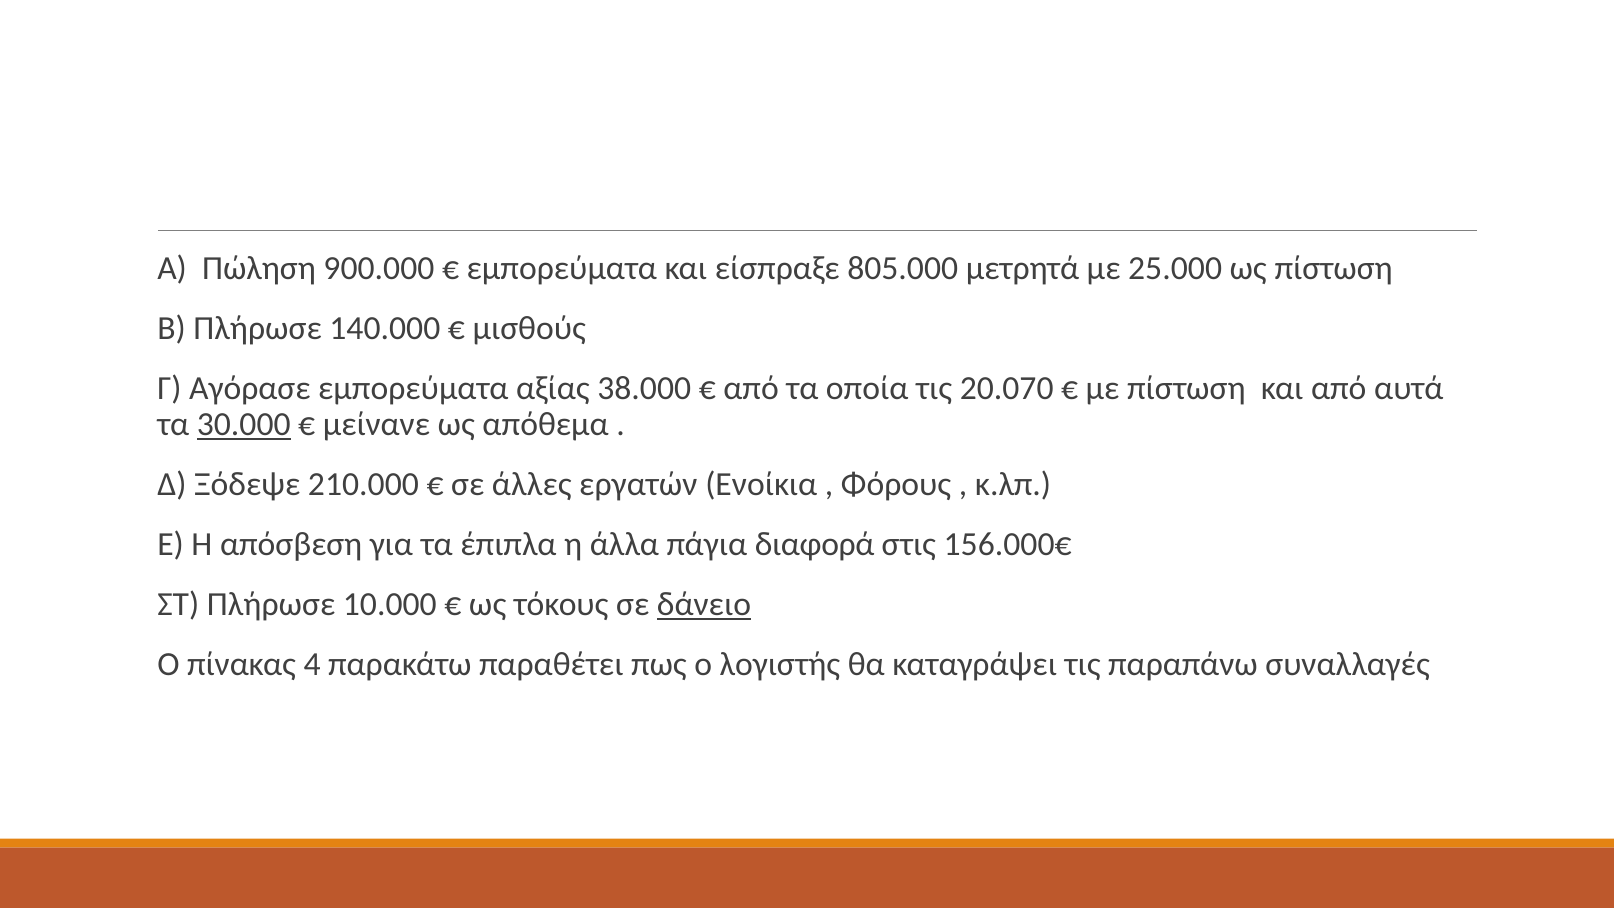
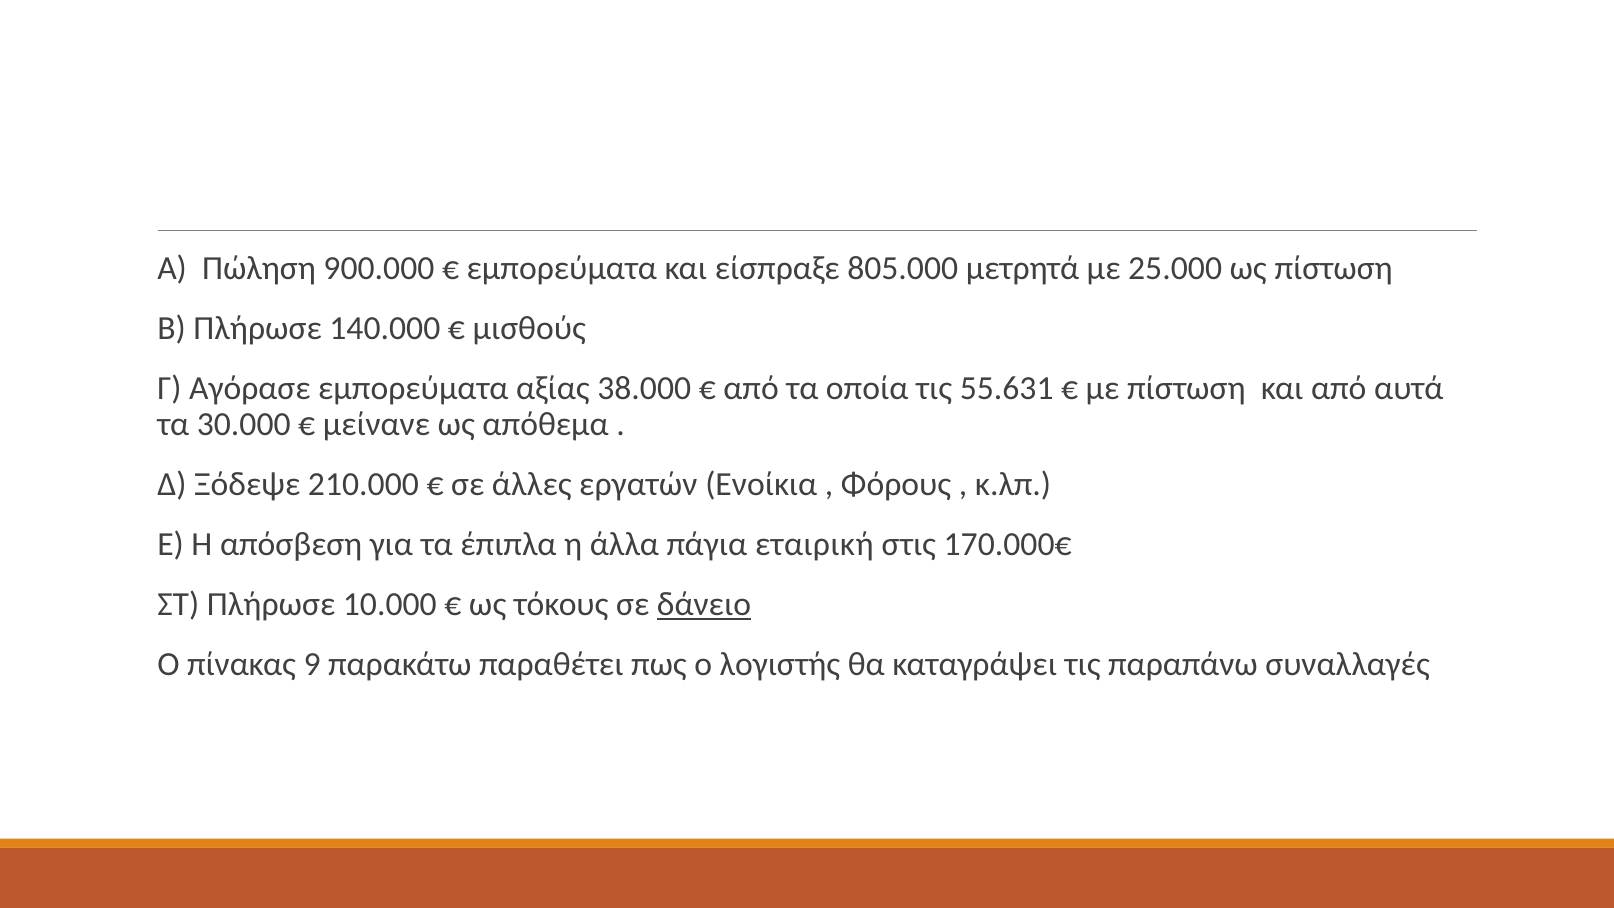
20.070: 20.070 -> 55.631 (1007, 388)
30.000 underline: present -> none (244, 425)
διαφορά: διαφορά -> εταιρική (814, 544)
156.000€: 156.000€ -> 170.000€ (1008, 544)
4: 4 -> 9 (312, 664)
